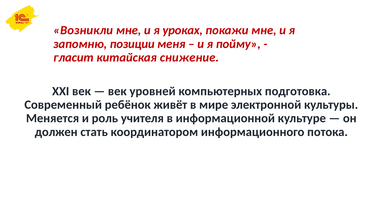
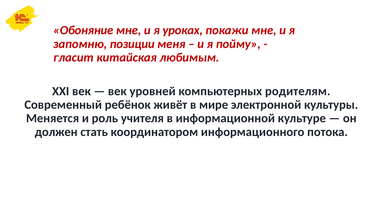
Возникли: Возникли -> Обоняние (83, 30)
снижение: снижение -> любимым (189, 57)
подготовка: подготовка -> родителям (298, 91)
